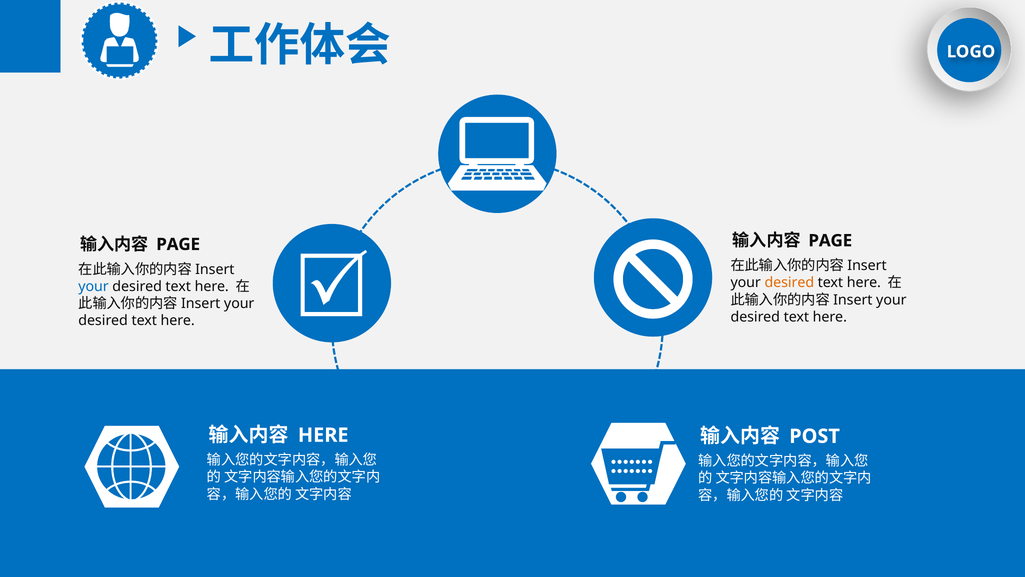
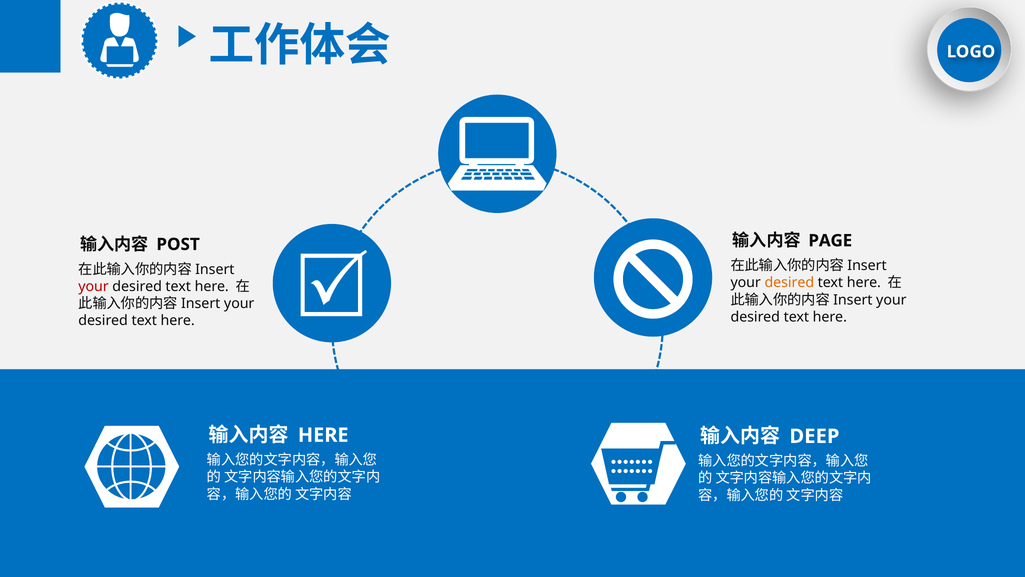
PAGE: PAGE -> POST (178, 244)
your colour: blue -> red (94, 286)
POST: POST -> DEEP (814, 436)
